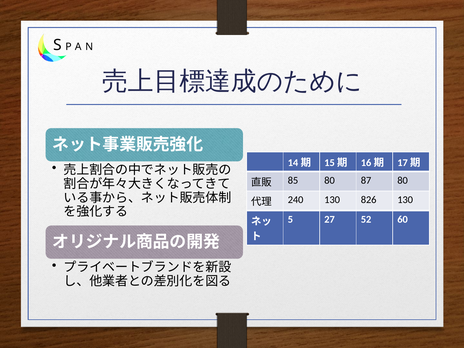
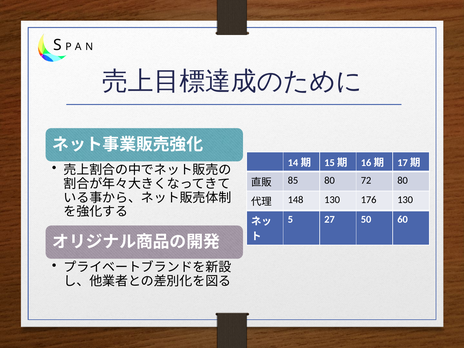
87: 87 -> 72 (366, 180)
240: 240 -> 148 (296, 200)
826: 826 -> 176 (369, 200)
52: 52 -> 50 (366, 219)
